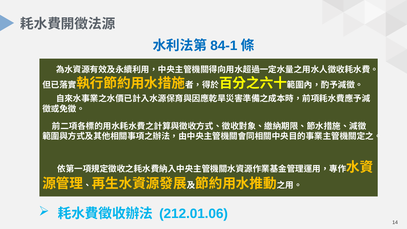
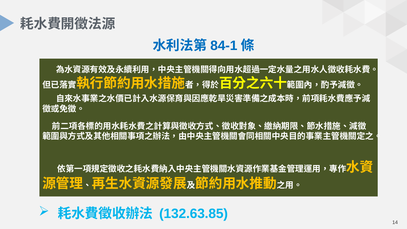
212.01.06: 212.01.06 -> 132.63.85 (194, 214)
